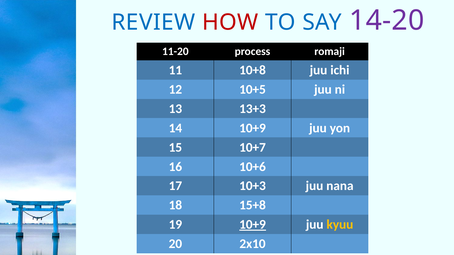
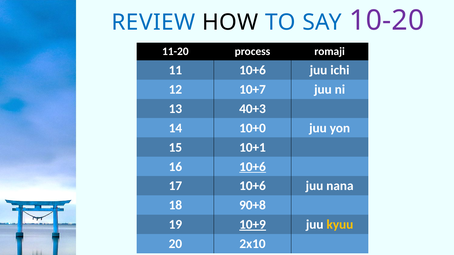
HOW colour: red -> black (230, 23)
14-20: 14-20 -> 10-20 (387, 21)
11 10+8: 10+8 -> 10+6 (253, 70)
10+5: 10+5 -> 10+7 (253, 90)
13+3: 13+3 -> 40+3 (253, 109)
14 10+9: 10+9 -> 10+0 (253, 128)
10+7: 10+7 -> 10+1 (253, 148)
10+6 underline: none -> present (253, 167)
17 10+3: 10+3 -> 10+6 (253, 186)
15+8: 15+8 -> 90+8 (253, 206)
